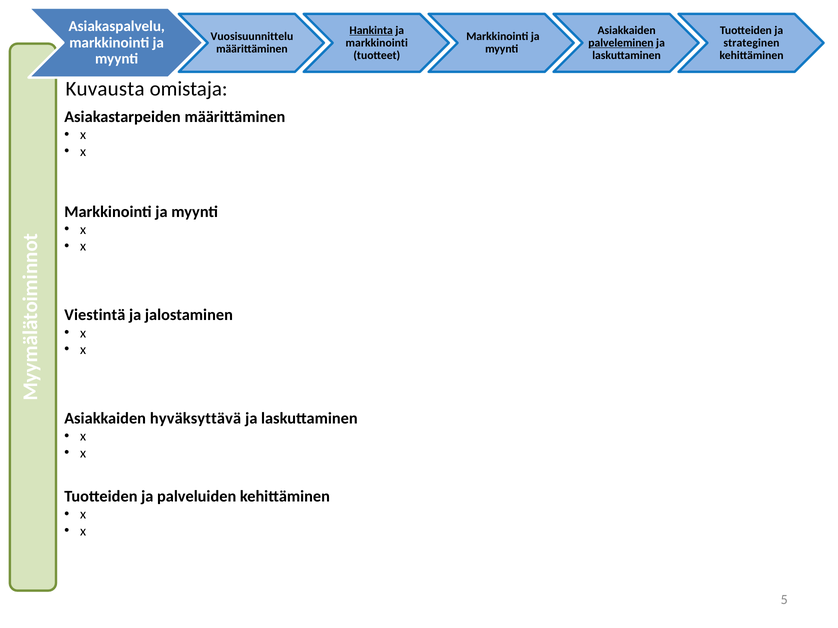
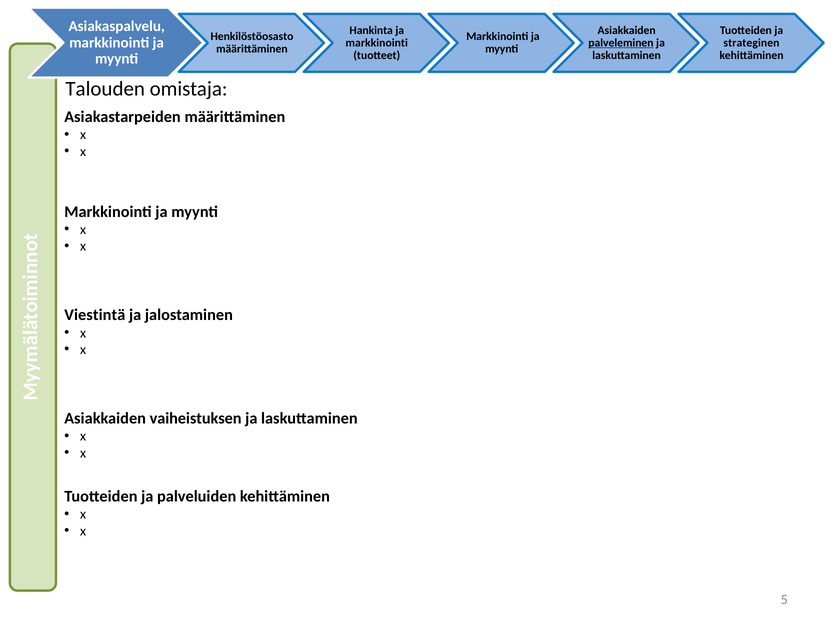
Hankinta underline: present -> none (371, 30)
Vuosisuunnittelu: Vuosisuunnittelu -> Henkilöstöosasto (252, 37)
Kuvausta: Kuvausta -> Talouden (105, 89)
hyväksyttävä: hyväksyttävä -> vaiheistuksen (196, 419)
